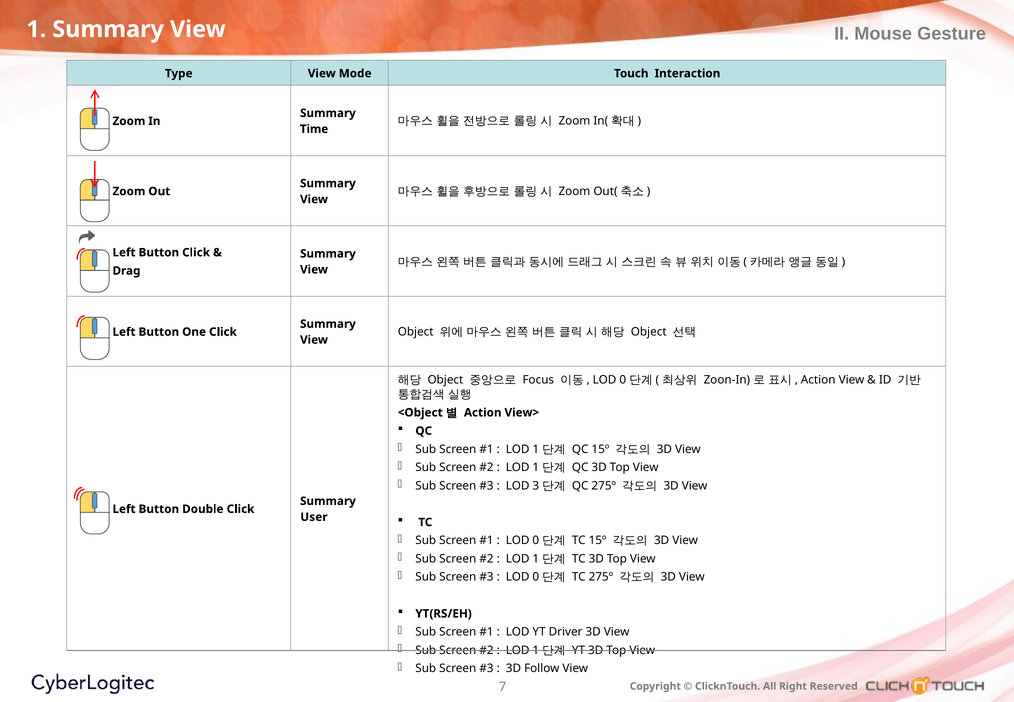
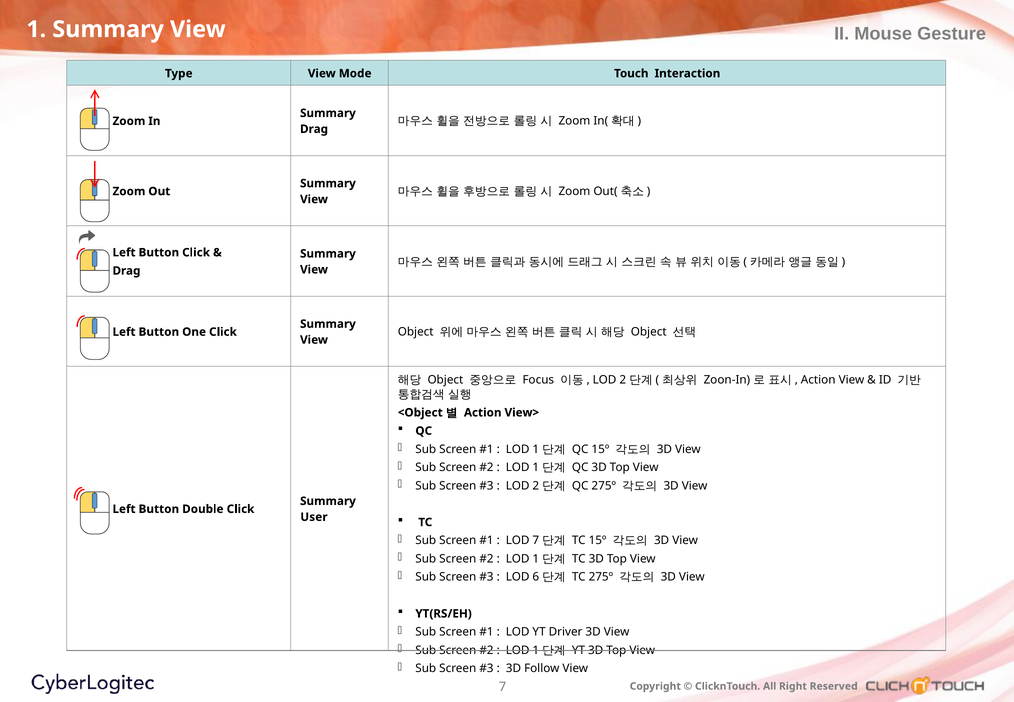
Time: Time -> Drag (314, 129)
0: 0 -> 2 (623, 380)
3: 3 -> 2 (536, 486)
0: 0 -> 7 (536, 541)
0: 0 -> 6 (536, 577)
